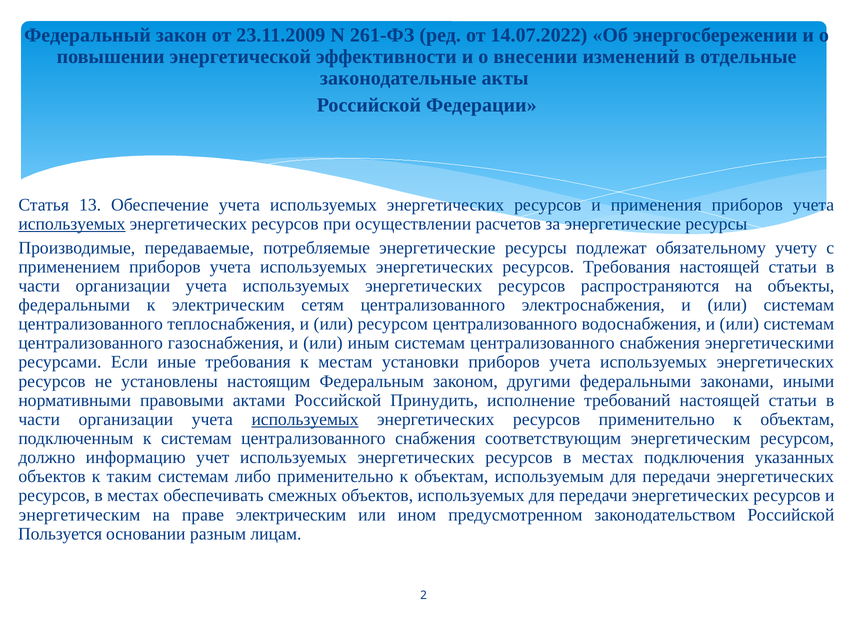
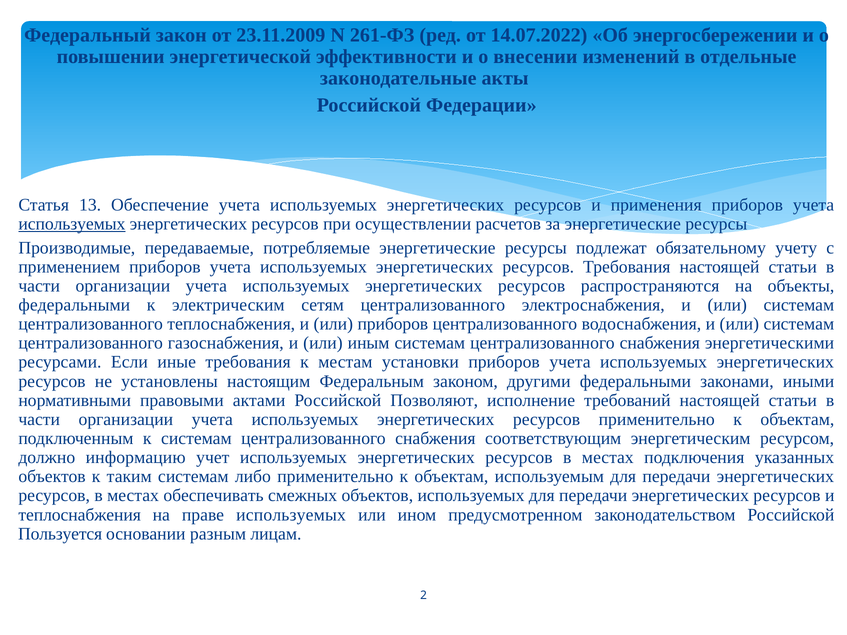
или ресурсом: ресурсом -> приборов (393, 324)
Принудить: Принудить -> Позволяют (434, 400)
используемых underline: present -> none (305, 420)
энергетическим: энергетическим -> теплоснабжения (80, 515)
праве электрическим: электрическим -> используемых (291, 515)
